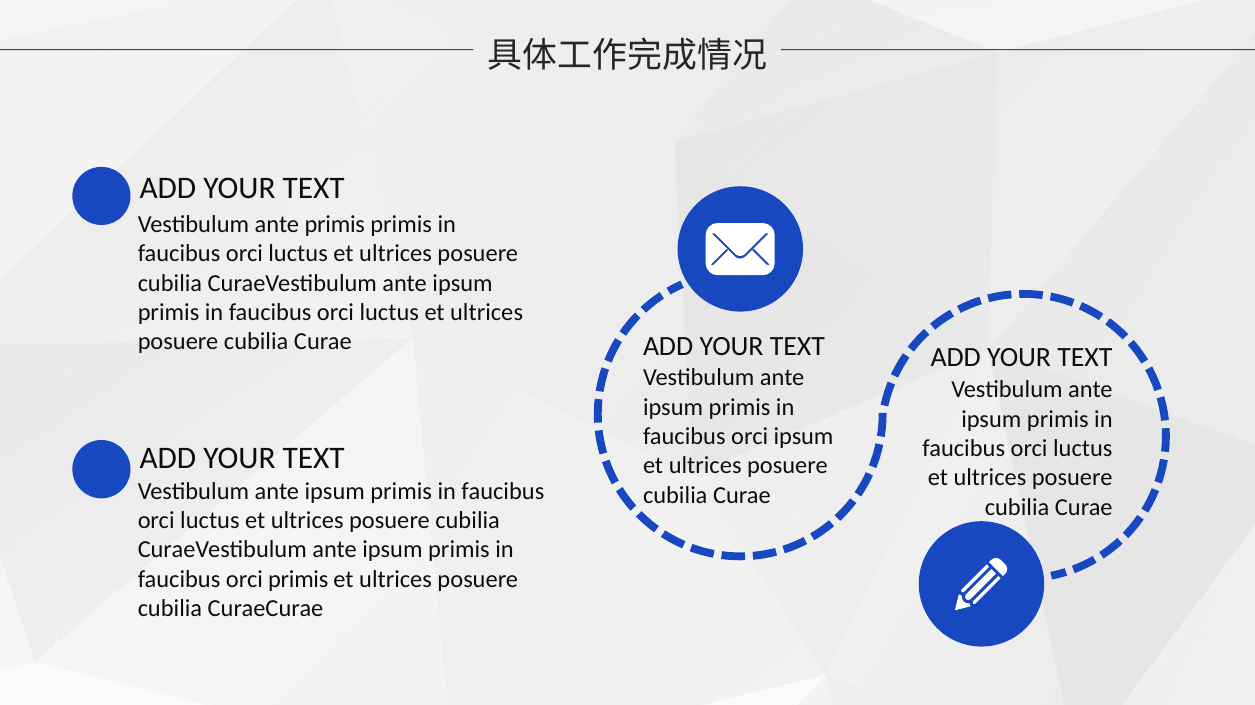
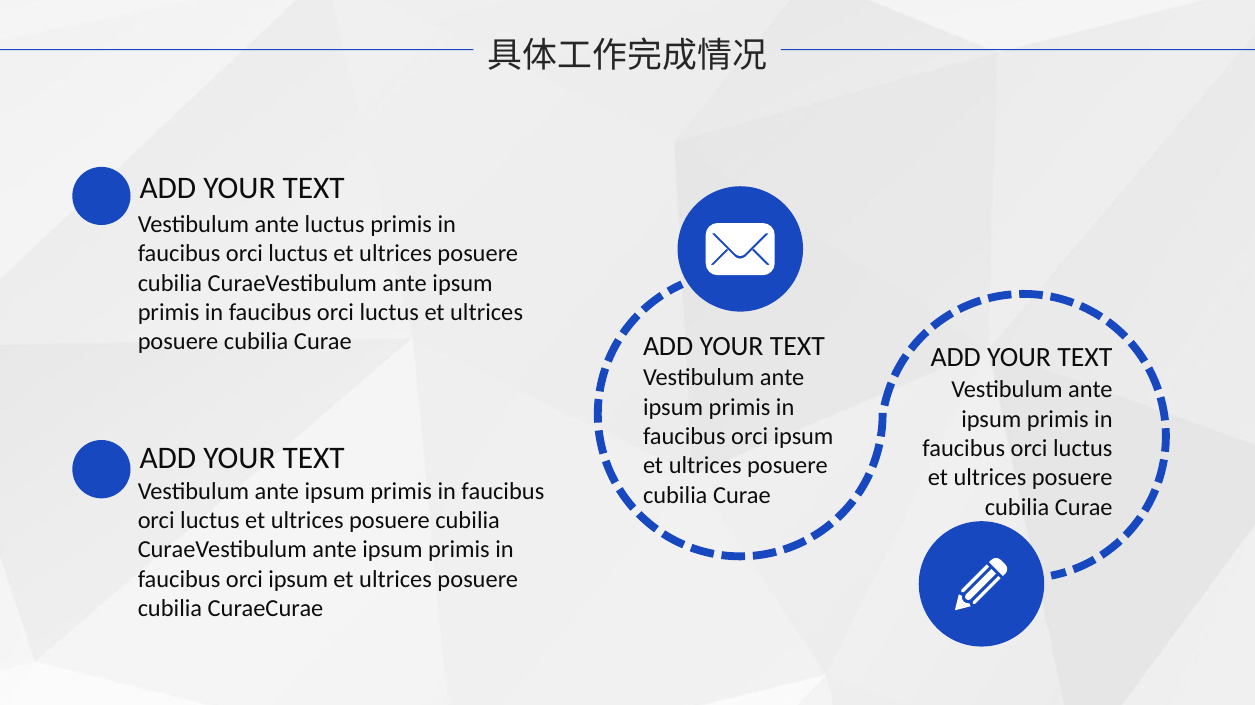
ante primis: primis -> luctus (335, 225)
primis: primis -> ipsum (298, 580)
